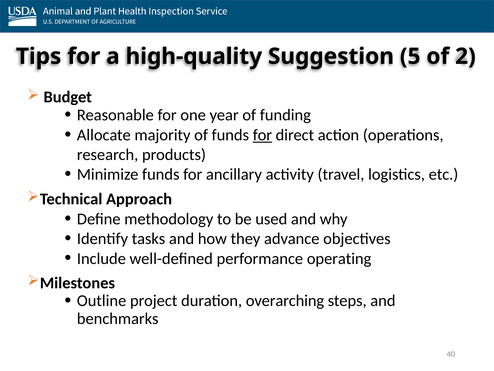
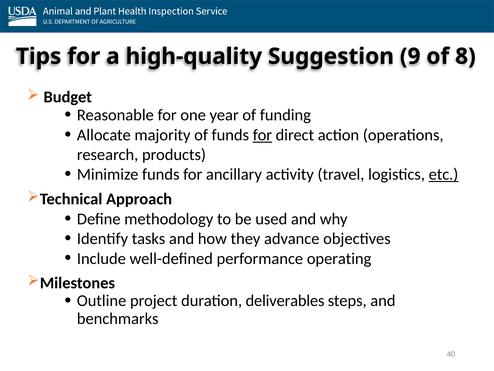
5: 5 -> 9 (410, 56)
2: 2 -> 8 (465, 56)
etc underline: none -> present (444, 174)
overarching: overarching -> deliverables (285, 300)
